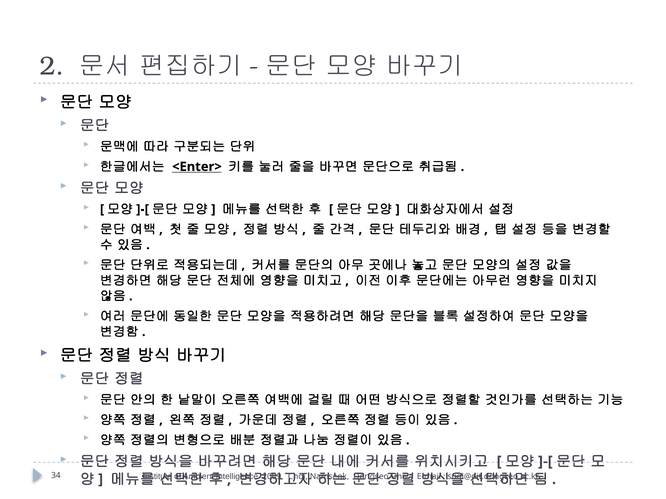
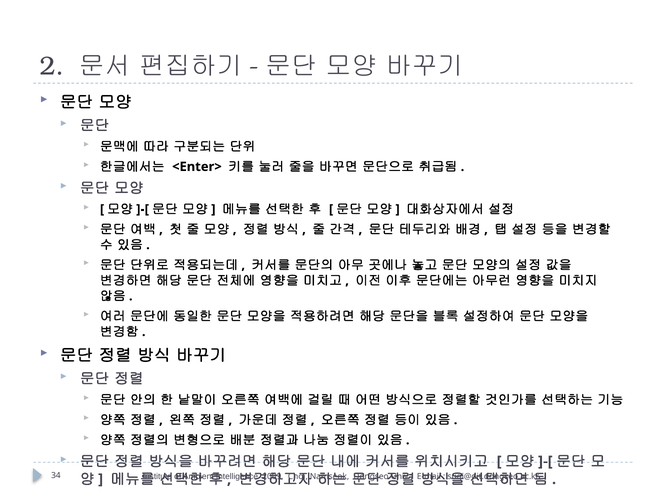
<Enter> underline: present -> none (197, 167)
